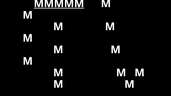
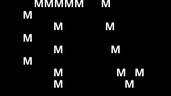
MMMMM underline: present -> none (59, 4)
